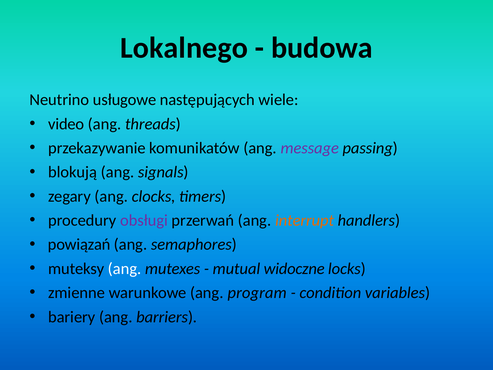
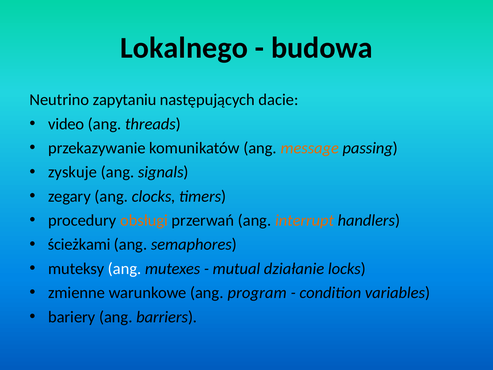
usługowe: usługowe -> zapytaniu (125, 100)
wiele: wiele -> dacie (279, 100)
message colour: purple -> orange (310, 148)
blokują: blokują -> zyskuje (73, 172)
obsługi colour: purple -> orange (144, 220)
powiązań: powiązań -> ścieżkami (79, 244)
widoczne: widoczne -> działanie (294, 269)
